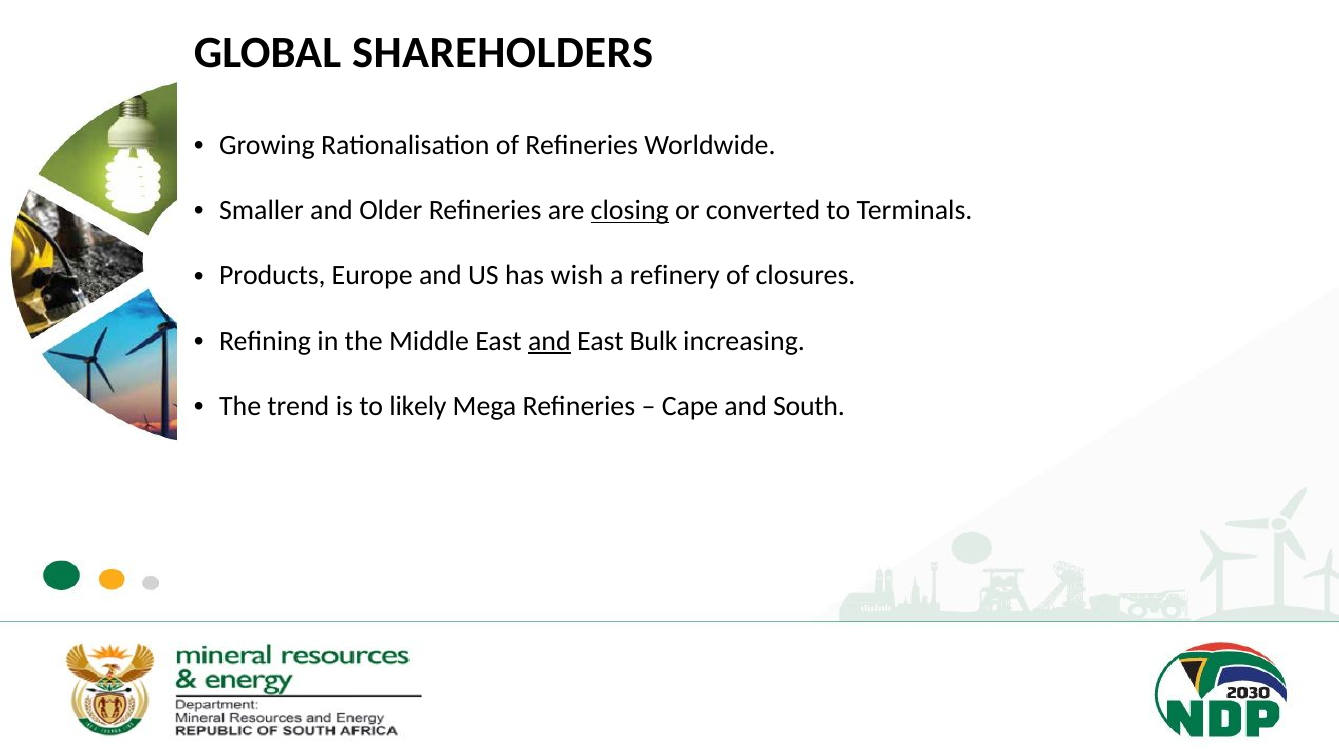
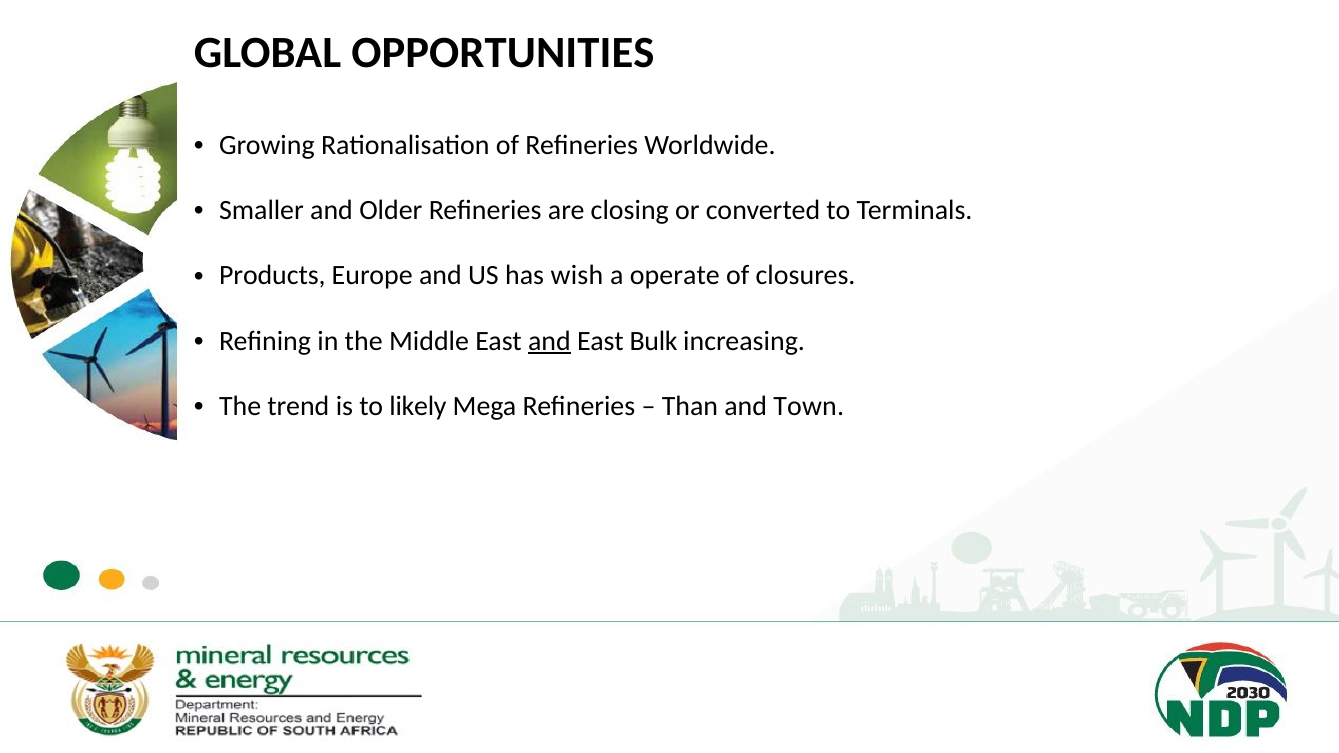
SHAREHOLDERS: SHAREHOLDERS -> OPPORTUNITIES (503, 53)
closing underline: present -> none (630, 211)
refinery: refinery -> operate (675, 276)
Cape: Cape -> Than (690, 406)
South: South -> Town (809, 406)
